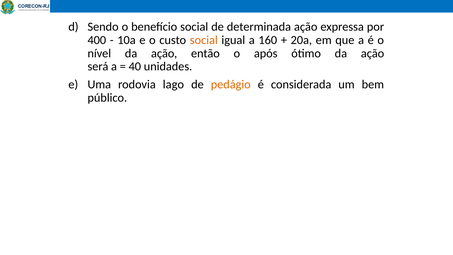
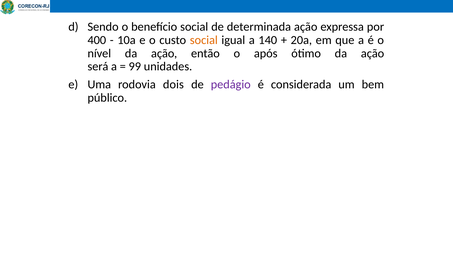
160: 160 -> 140 (268, 40)
40: 40 -> 99 (135, 67)
lago: lago -> dois (173, 85)
pedágio colour: orange -> purple (231, 85)
